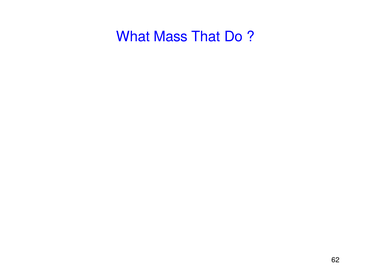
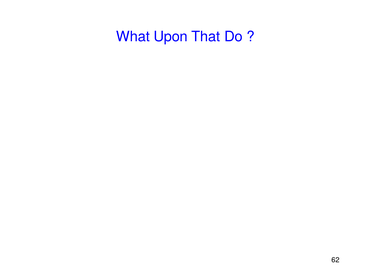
Mass: Mass -> Upon (171, 37)
